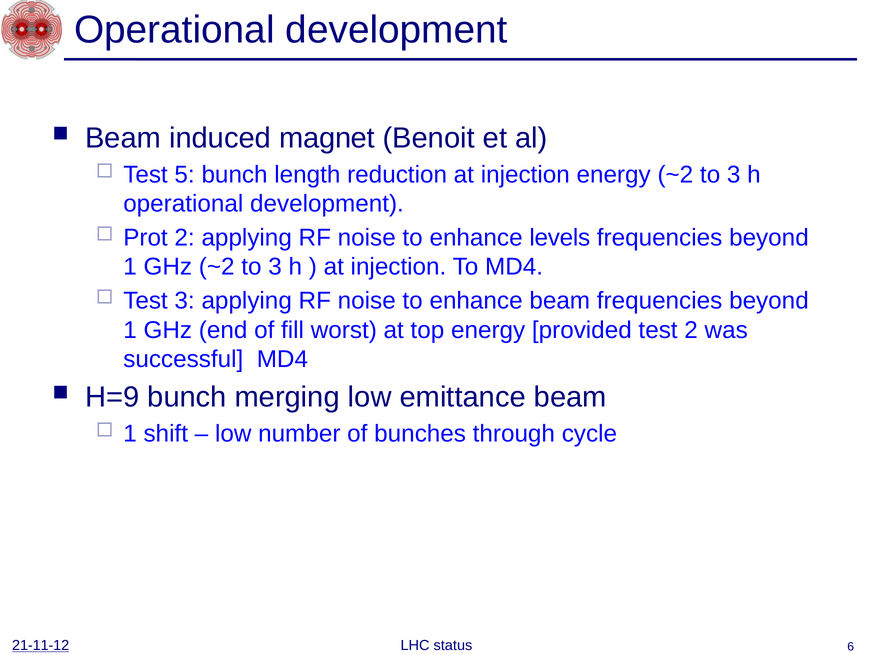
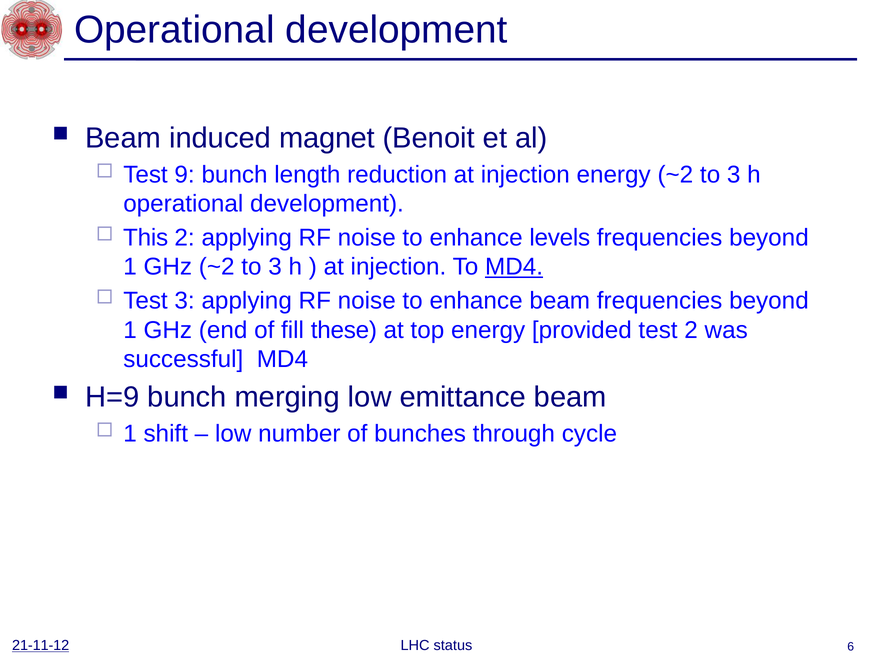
5: 5 -> 9 (185, 175)
Prot: Prot -> This (146, 238)
MD4 underline: none -> present (514, 267)
worst: worst -> these (344, 330)
